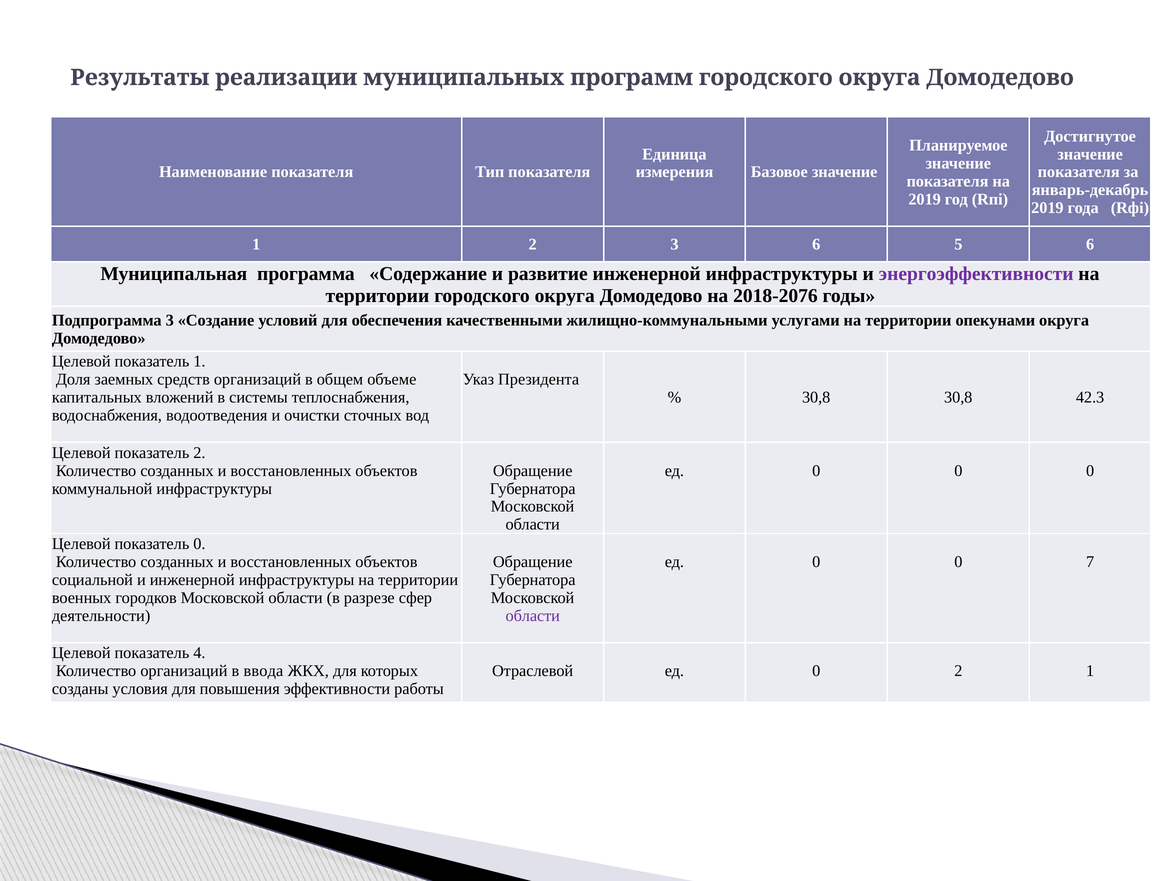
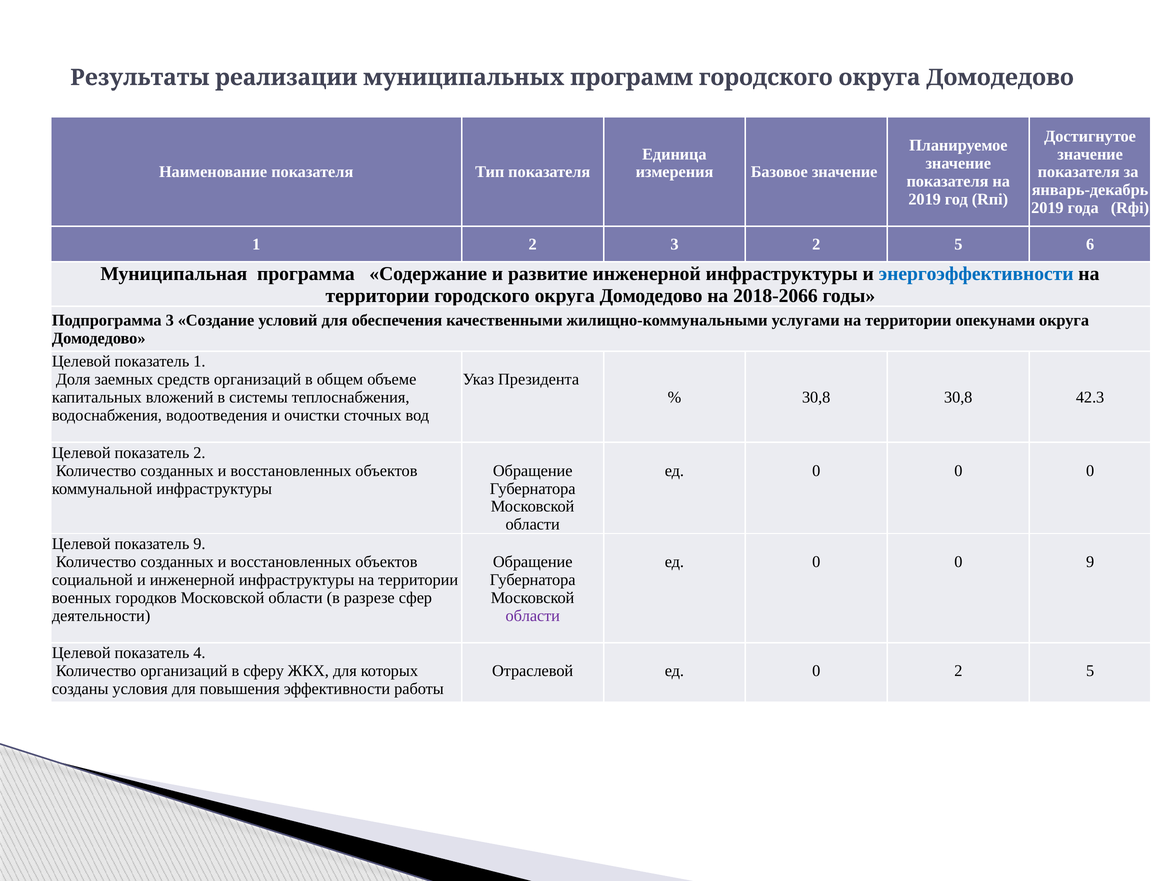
3 6: 6 -> 2 (816, 244)
энергоэффективности colour: purple -> blue (976, 274)
2018-2076: 2018-2076 -> 2018-2066 (775, 295)
показатель 0: 0 -> 9 (199, 544)
0 7: 7 -> 9 (1090, 562)
ввода: ввода -> сферу (264, 671)
0 2 1: 1 -> 5 (1090, 671)
